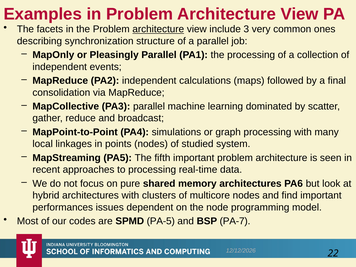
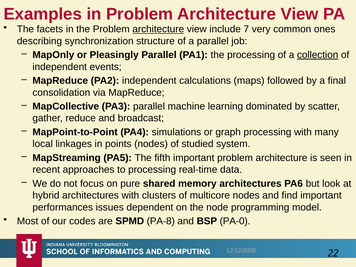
3: 3 -> 7 (246, 29)
collection underline: none -> present (318, 55)
PA-5: PA-5 -> PA-8 (161, 221)
PA-7: PA-7 -> PA-0 (235, 221)
